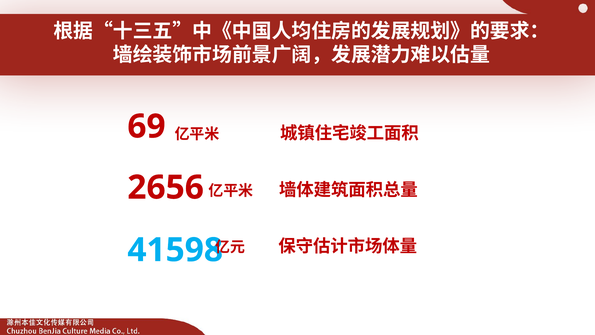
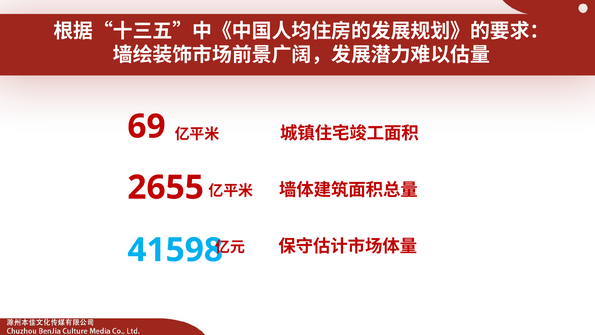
2656: 2656 -> 2655 (166, 187)
